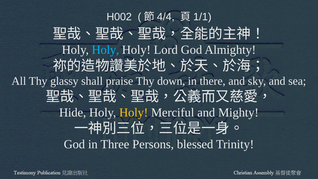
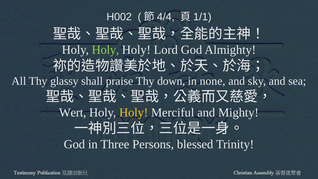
Holy colour: light blue -> light green (105, 50)
there: there -> none (213, 81)
Hide: Hide -> Wert (73, 112)
